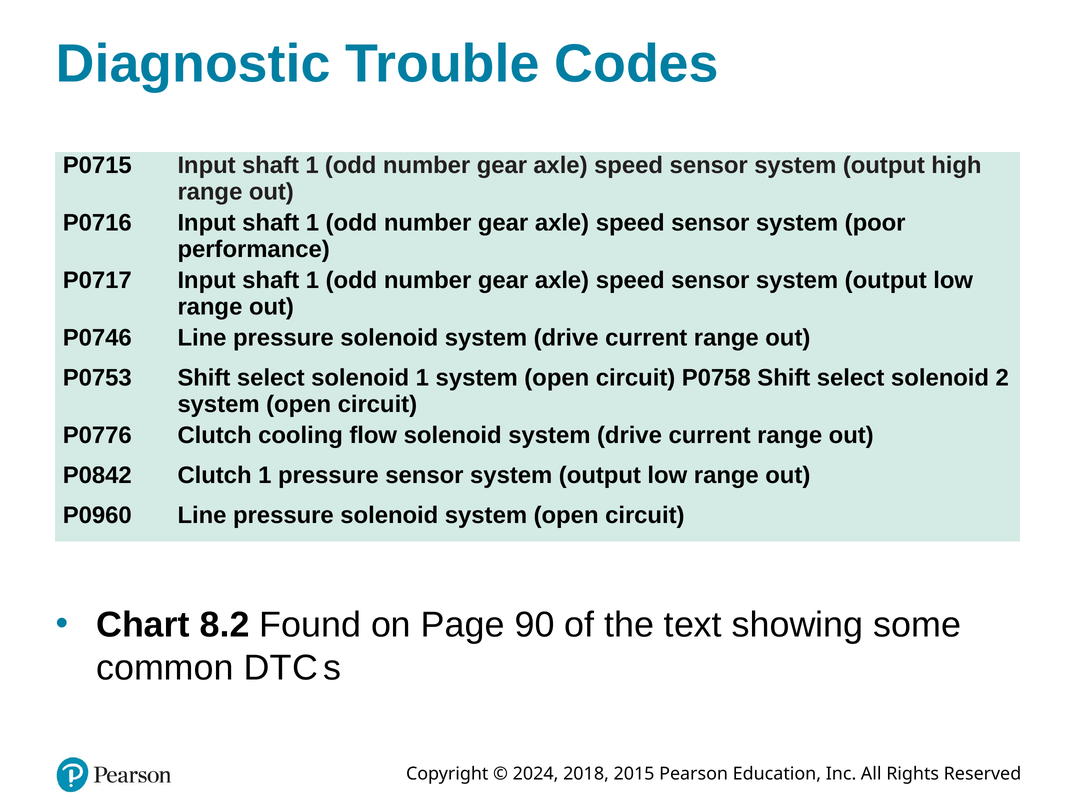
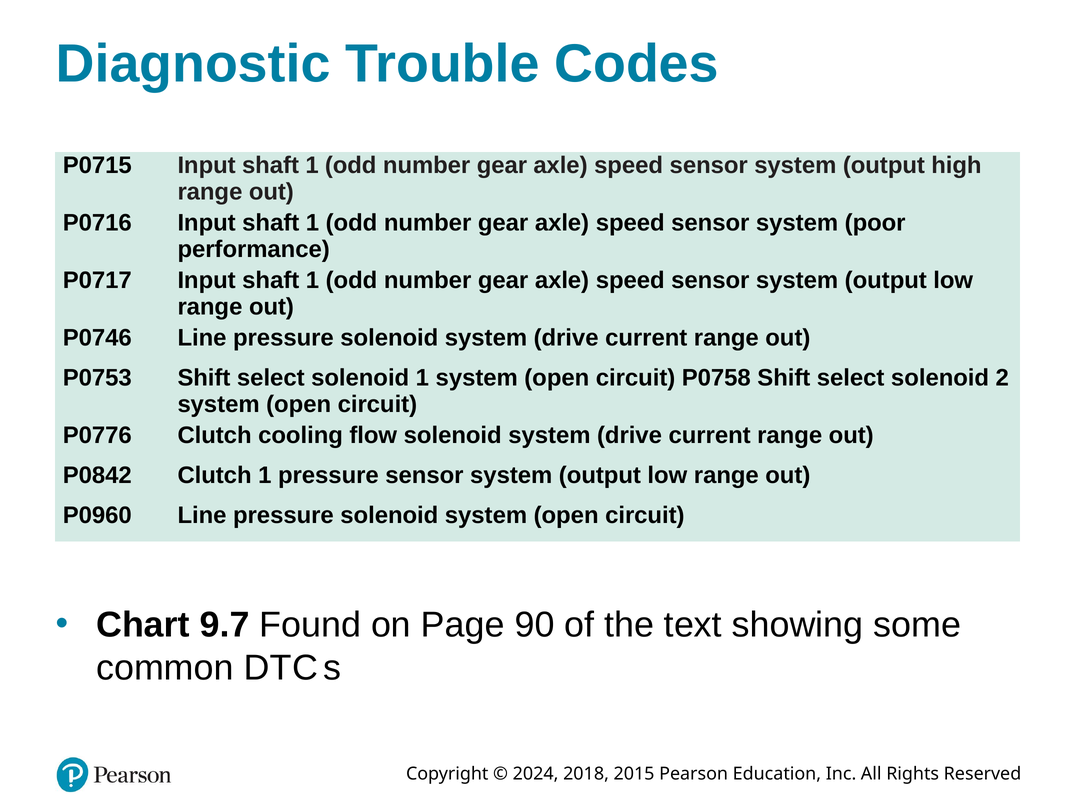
8.2: 8.2 -> 9.7 (225, 625)
